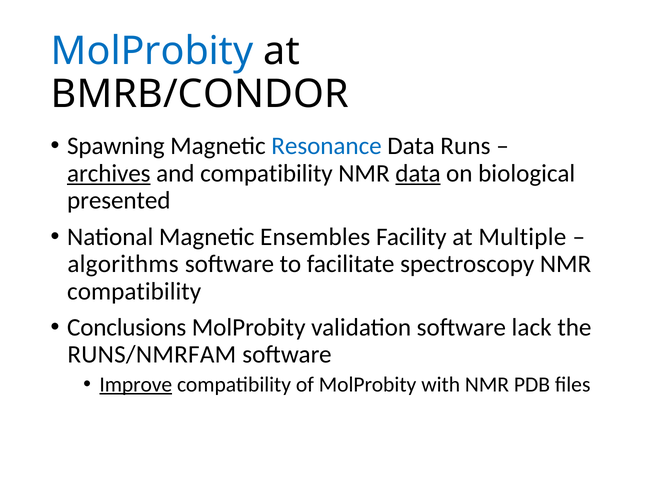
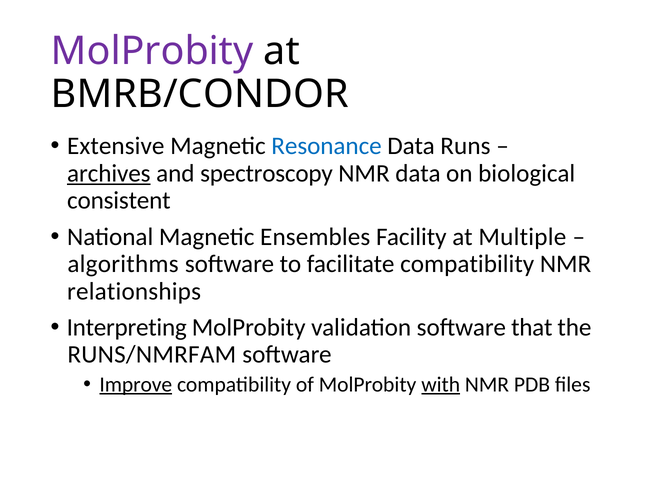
MolProbity colour: blue -> purple (152, 51)
Spawning: Spawning -> Extensive (116, 146)
and compatibility: compatibility -> spectroscopy (267, 173)
data underline: present -> none (418, 173)
presented: presented -> consistent (119, 200)
facilitate spectroscopy: spectroscopy -> compatibility (467, 264)
compatibility: compatibility -> relationships (134, 291)
Conclusions: Conclusions -> Interpreting (127, 327)
lack: lack -> that (532, 327)
with underline: none -> present (441, 384)
